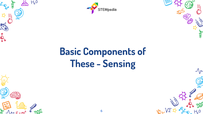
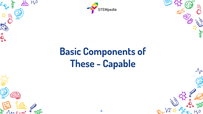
Sensing: Sensing -> Capable (119, 64)
